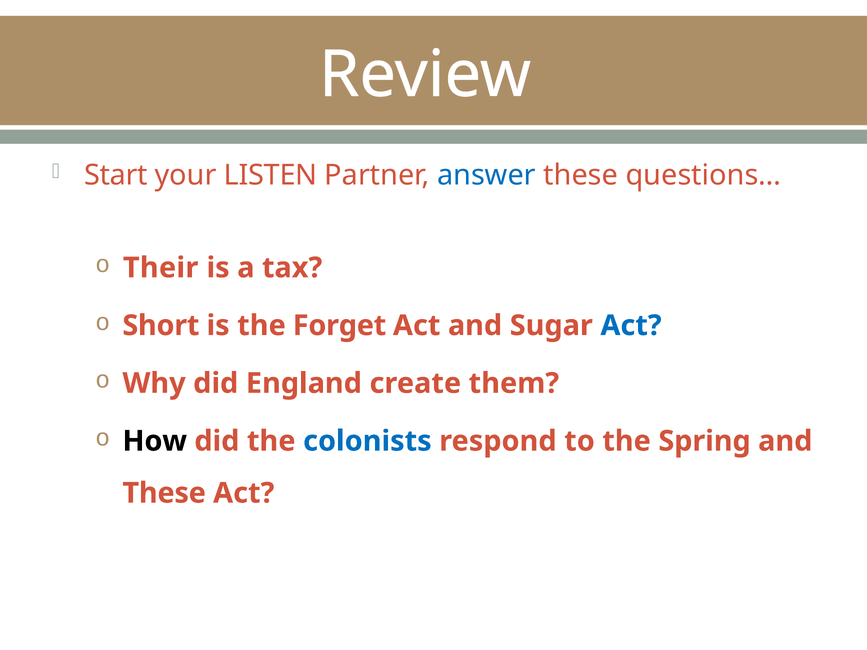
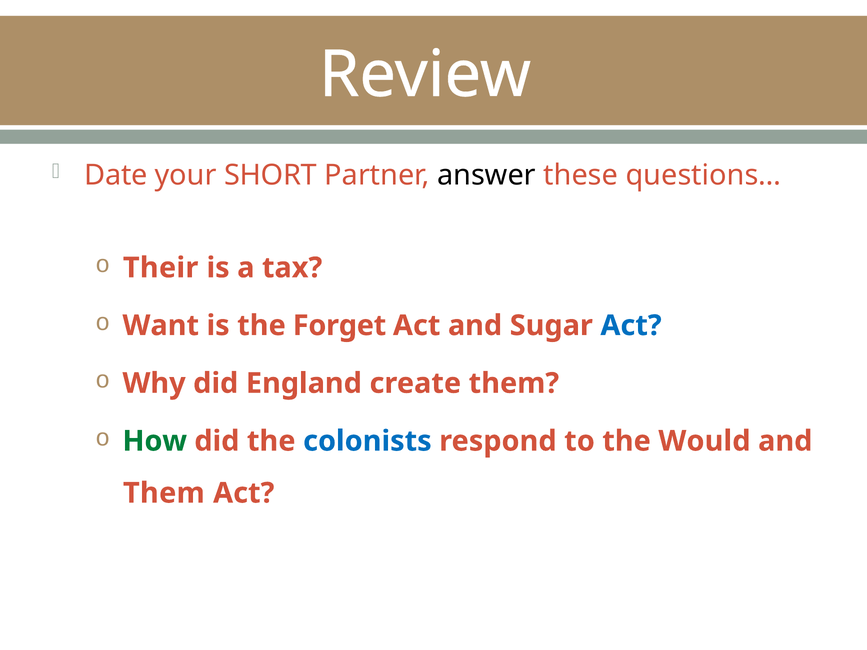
Start: Start -> Date (116, 175)
LISTEN: LISTEN -> SHORT (271, 175)
answer colour: blue -> black (486, 175)
Short: Short -> Want (161, 326)
How colour: black -> green (155, 441)
Spring: Spring -> Would (704, 441)
These: These -> Them (164, 493)
